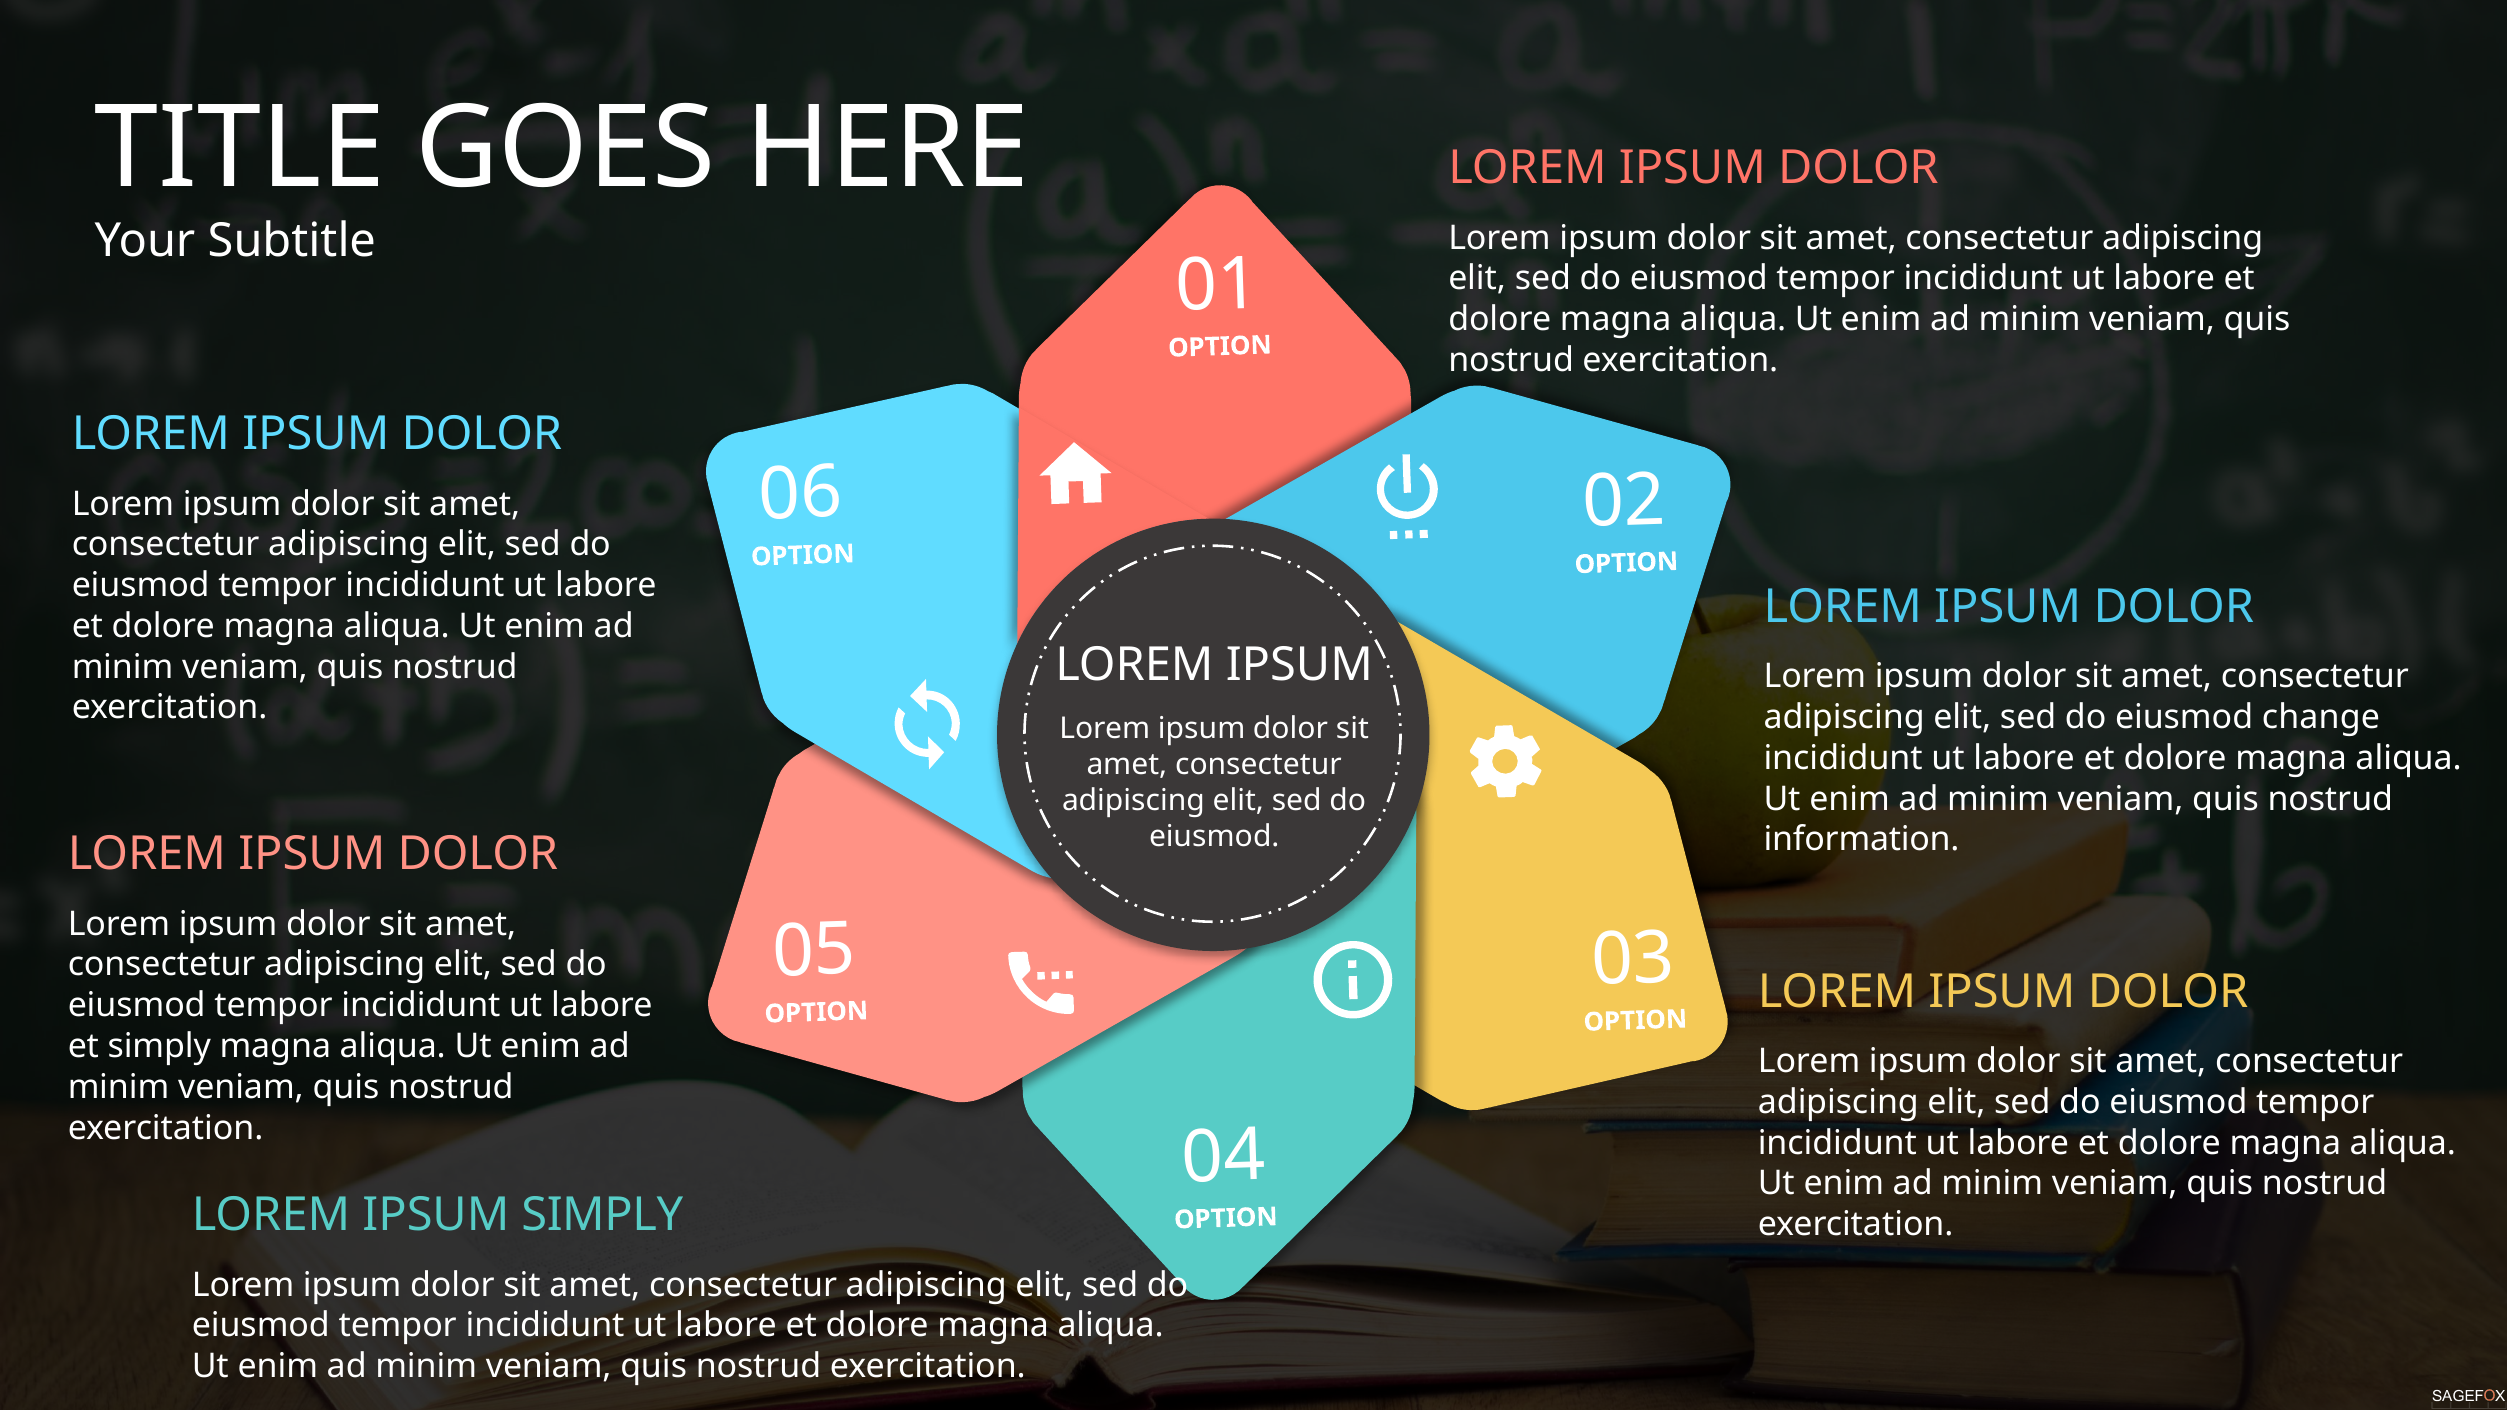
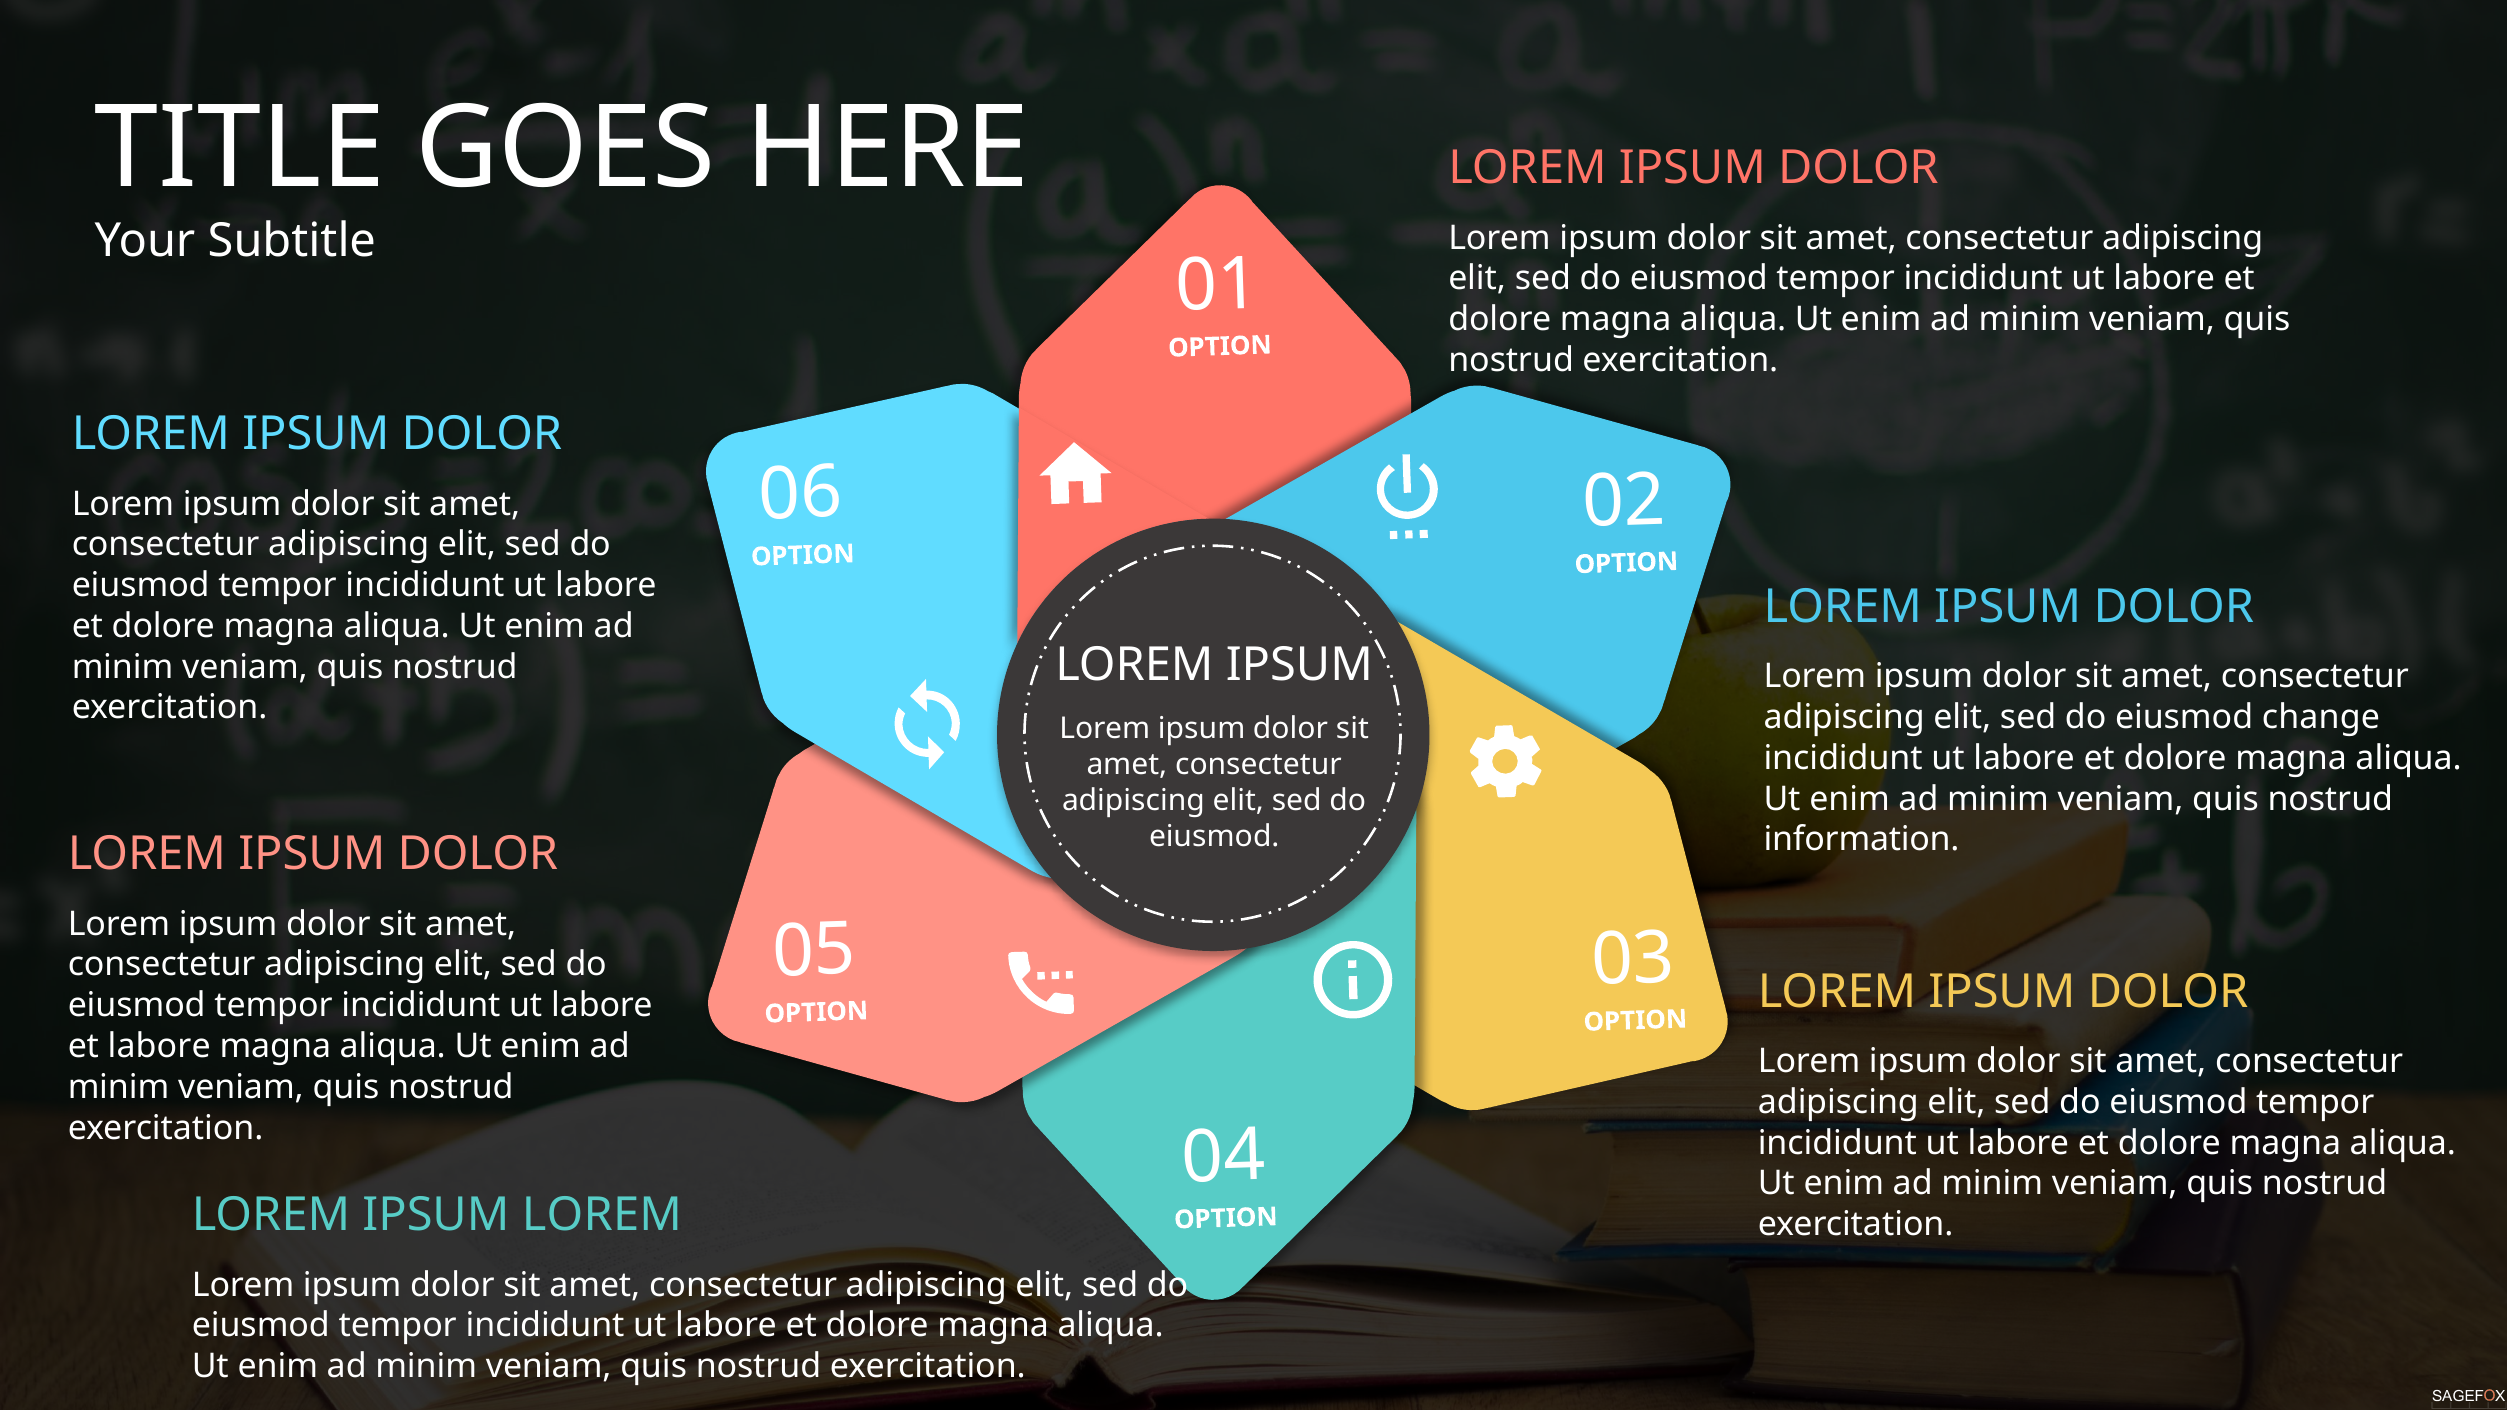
et simply: simply -> labore (159, 1046)
SIMPLY: SIMPLY -> LOREM (602, 1216)
